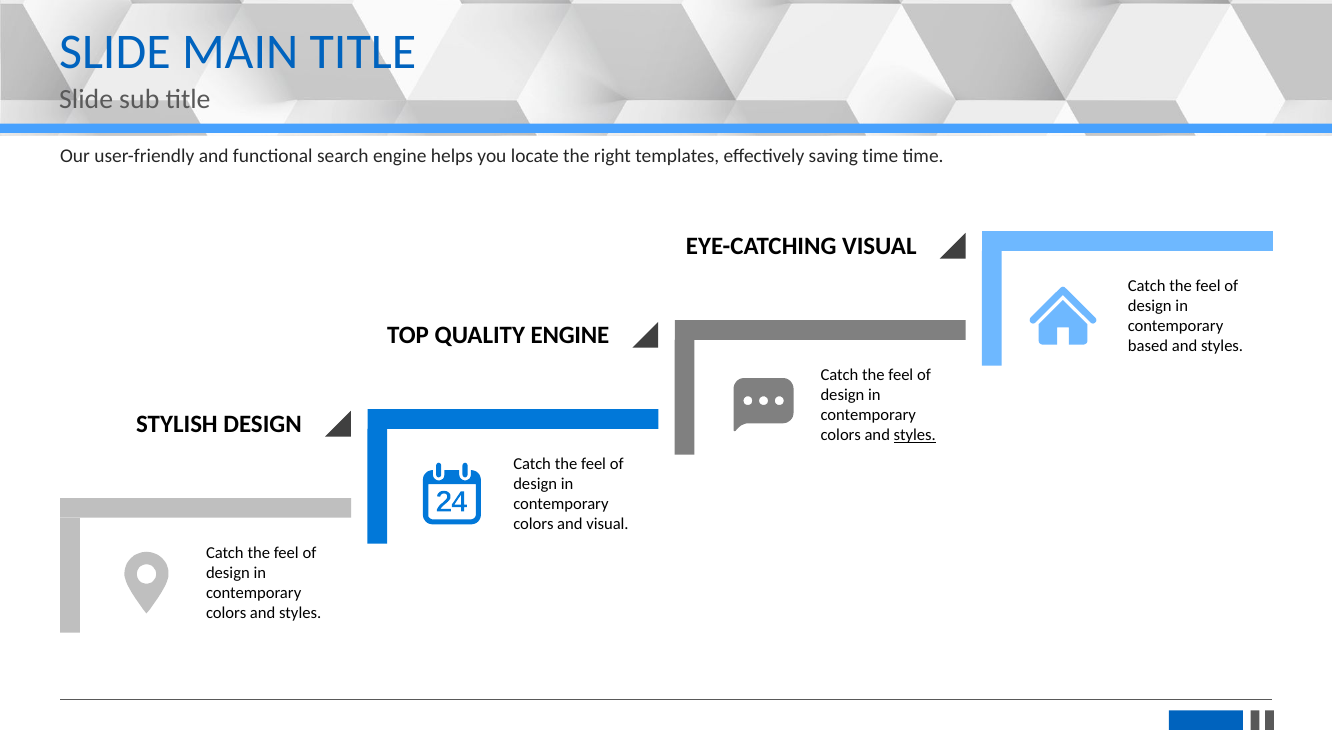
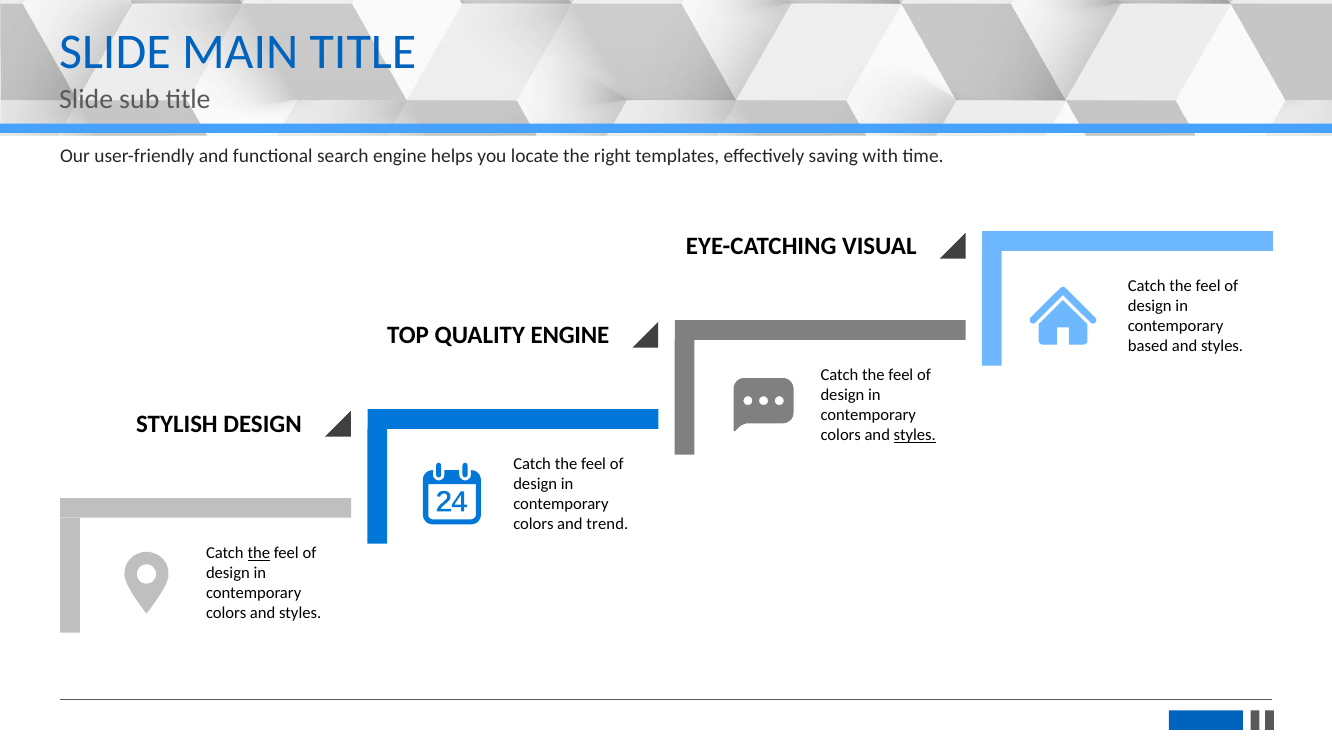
saving time: time -> with (880, 156)
and visual: visual -> trend (607, 524)
the underline: none -> present (259, 553)
